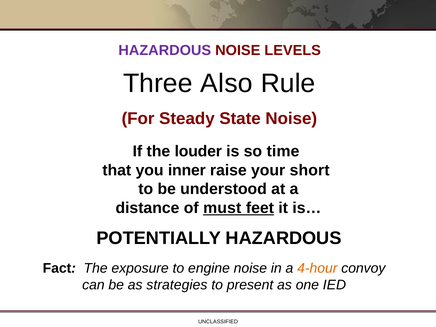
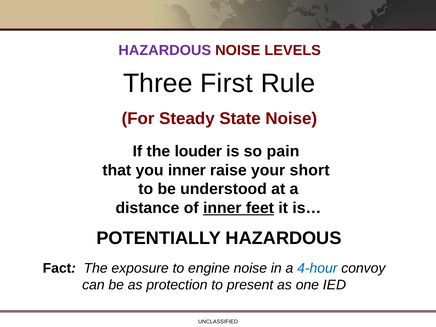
Also: Also -> First (227, 83)
time: time -> pain (283, 151)
of must: must -> inner (222, 208)
4-hour colour: orange -> blue (317, 268)
strategies: strategies -> protection (177, 285)
